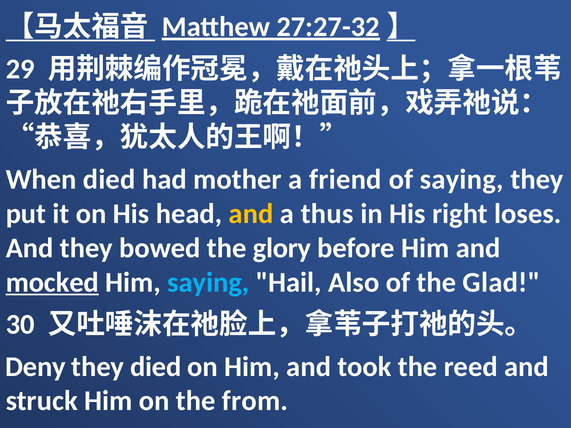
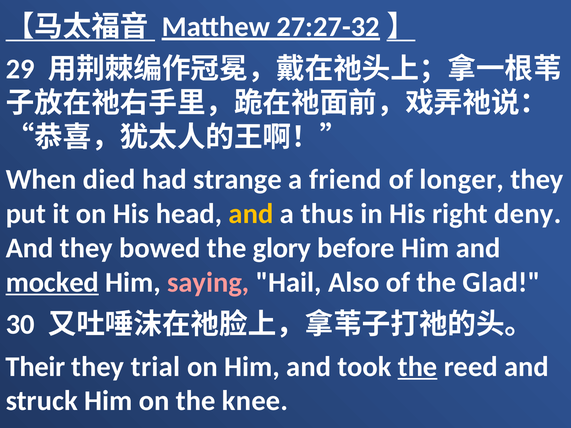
mother: mother -> strange (238, 180)
of saying: saying -> longer (462, 180)
loses: loses -> deny (528, 214)
saying colour: light blue -> pink (208, 282)
Deny: Deny -> Their (35, 367)
they died: died -> trial (155, 367)
the underline: none -> present (418, 367)
from: from -> knee (255, 401)
